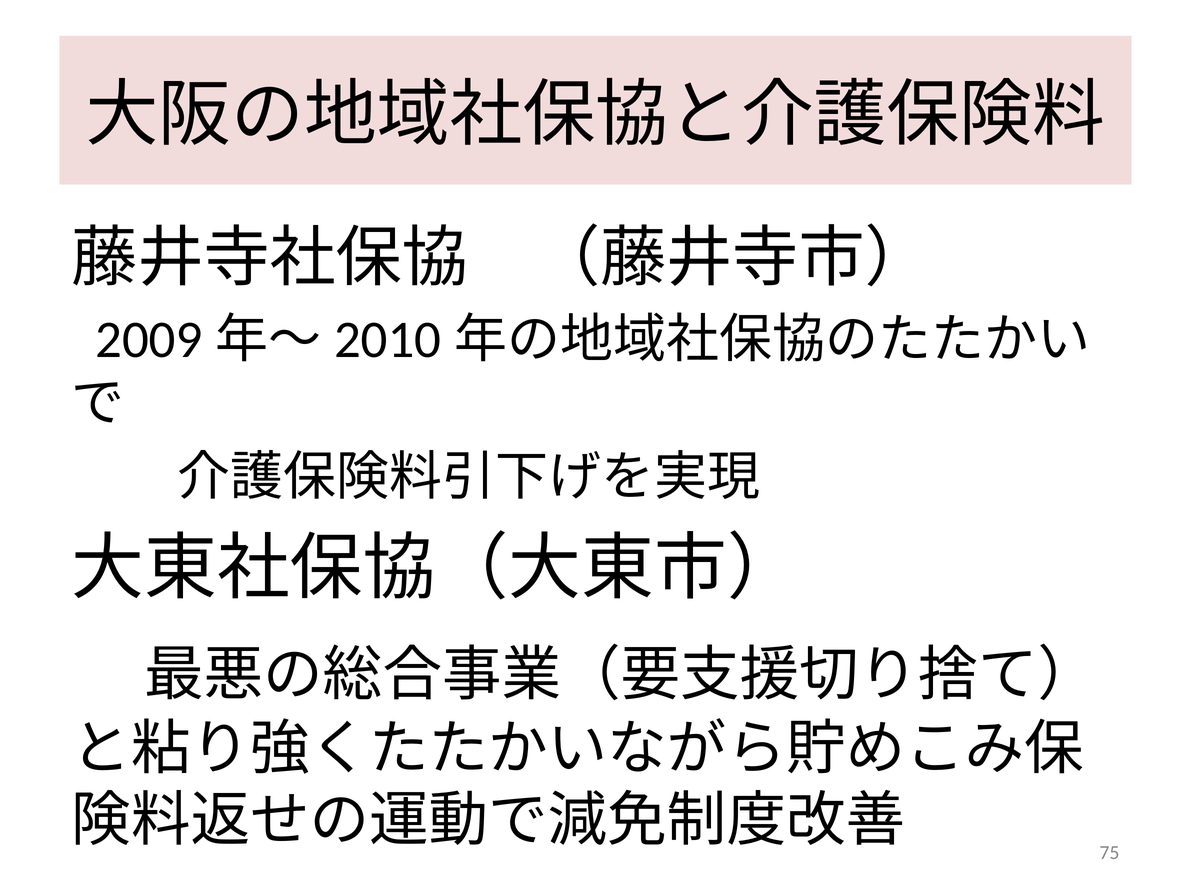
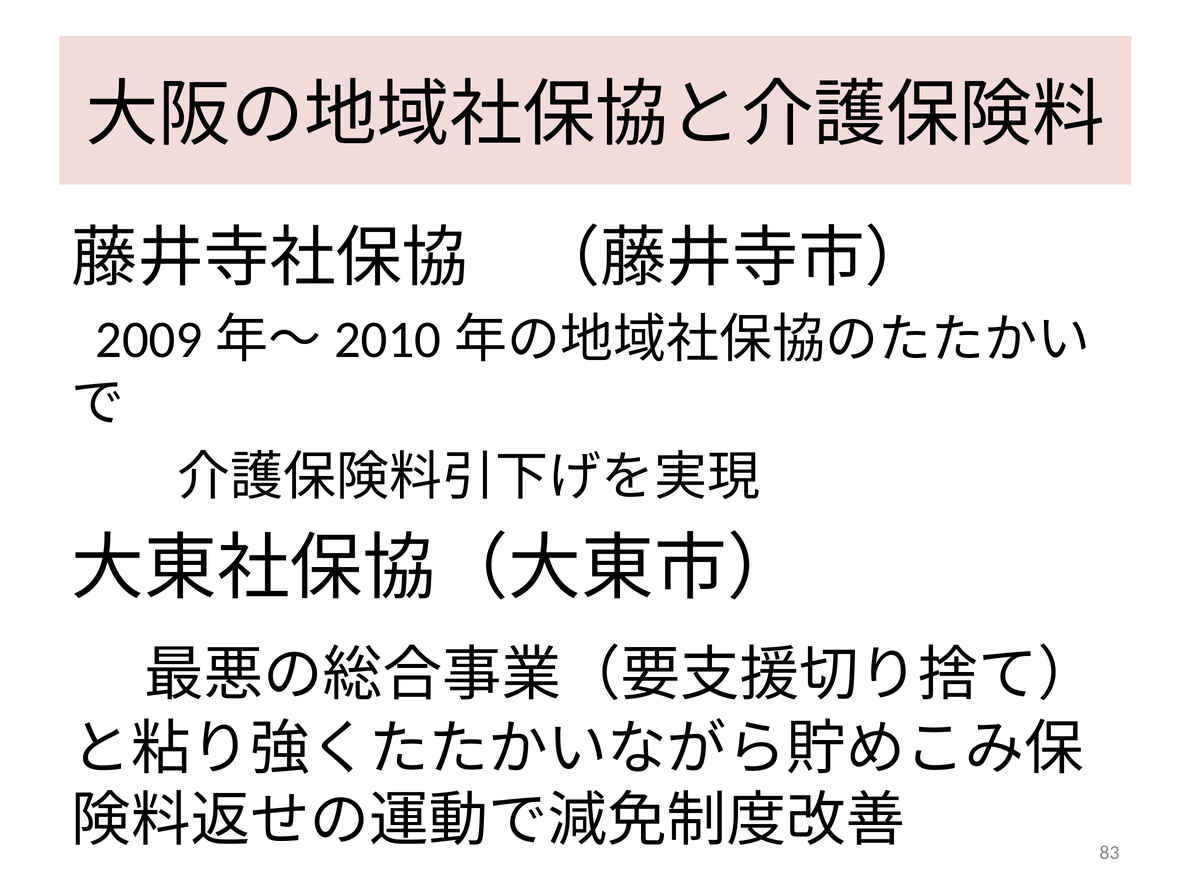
75: 75 -> 83 (1109, 853)
